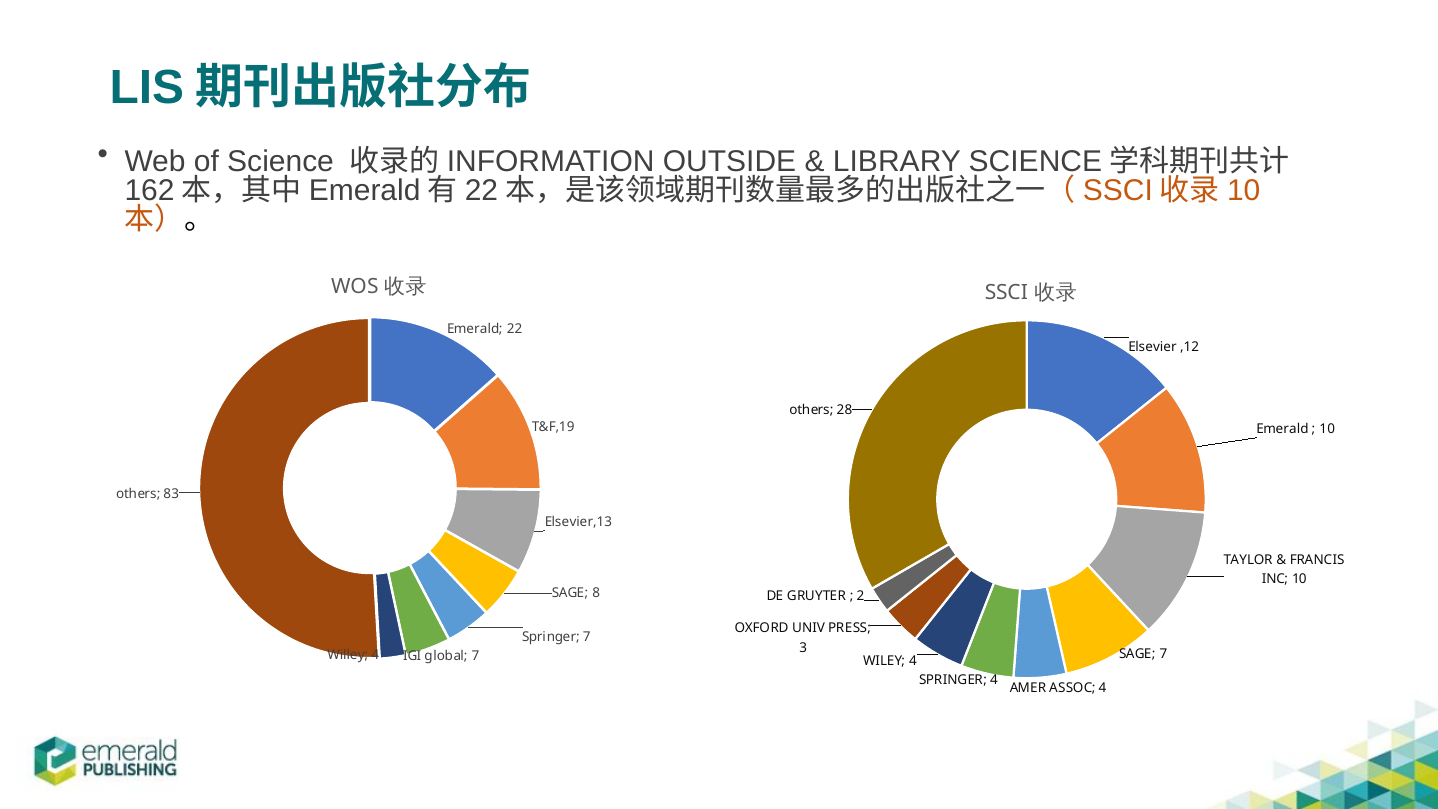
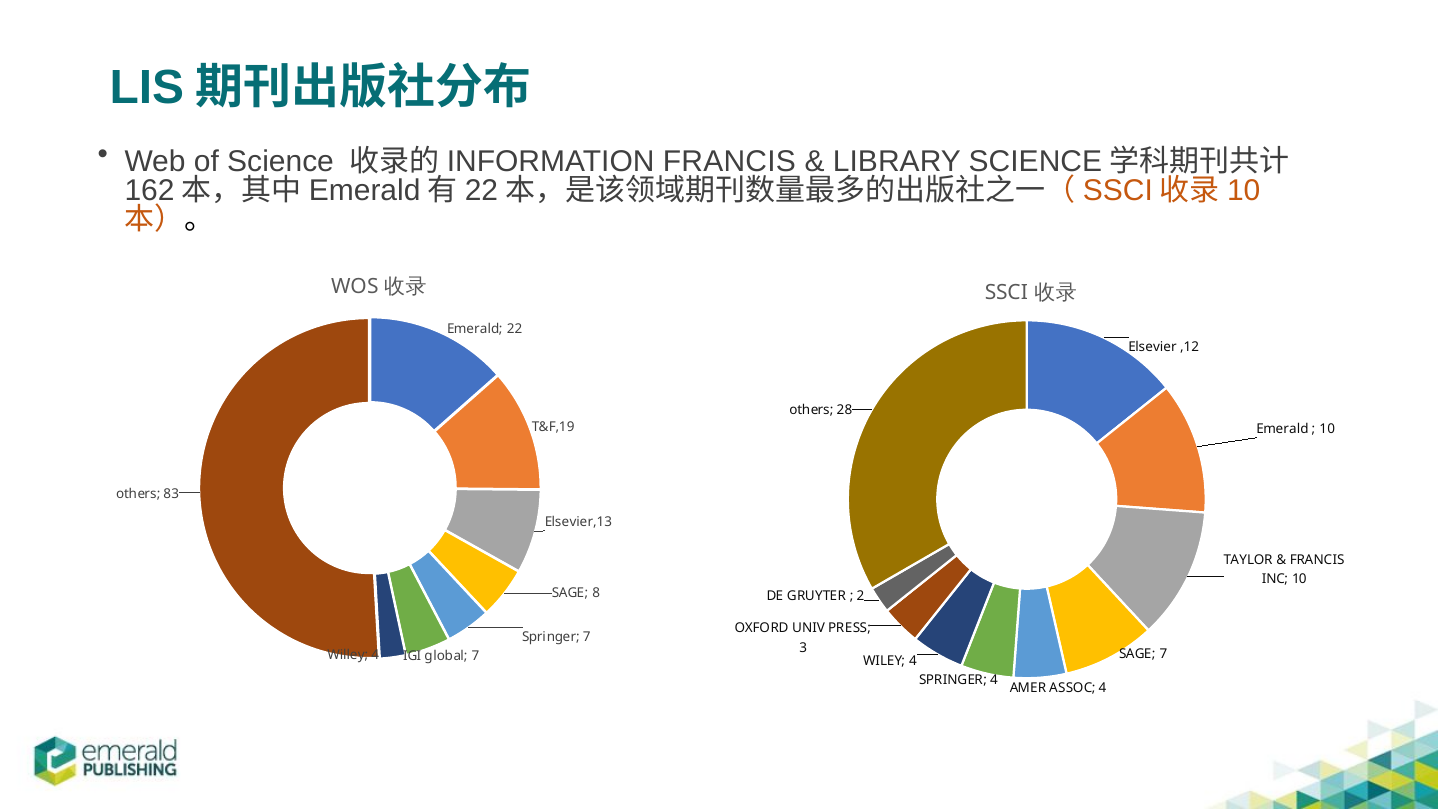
OUTSIDE: OUTSIDE -> FRANCIS (729, 162)
